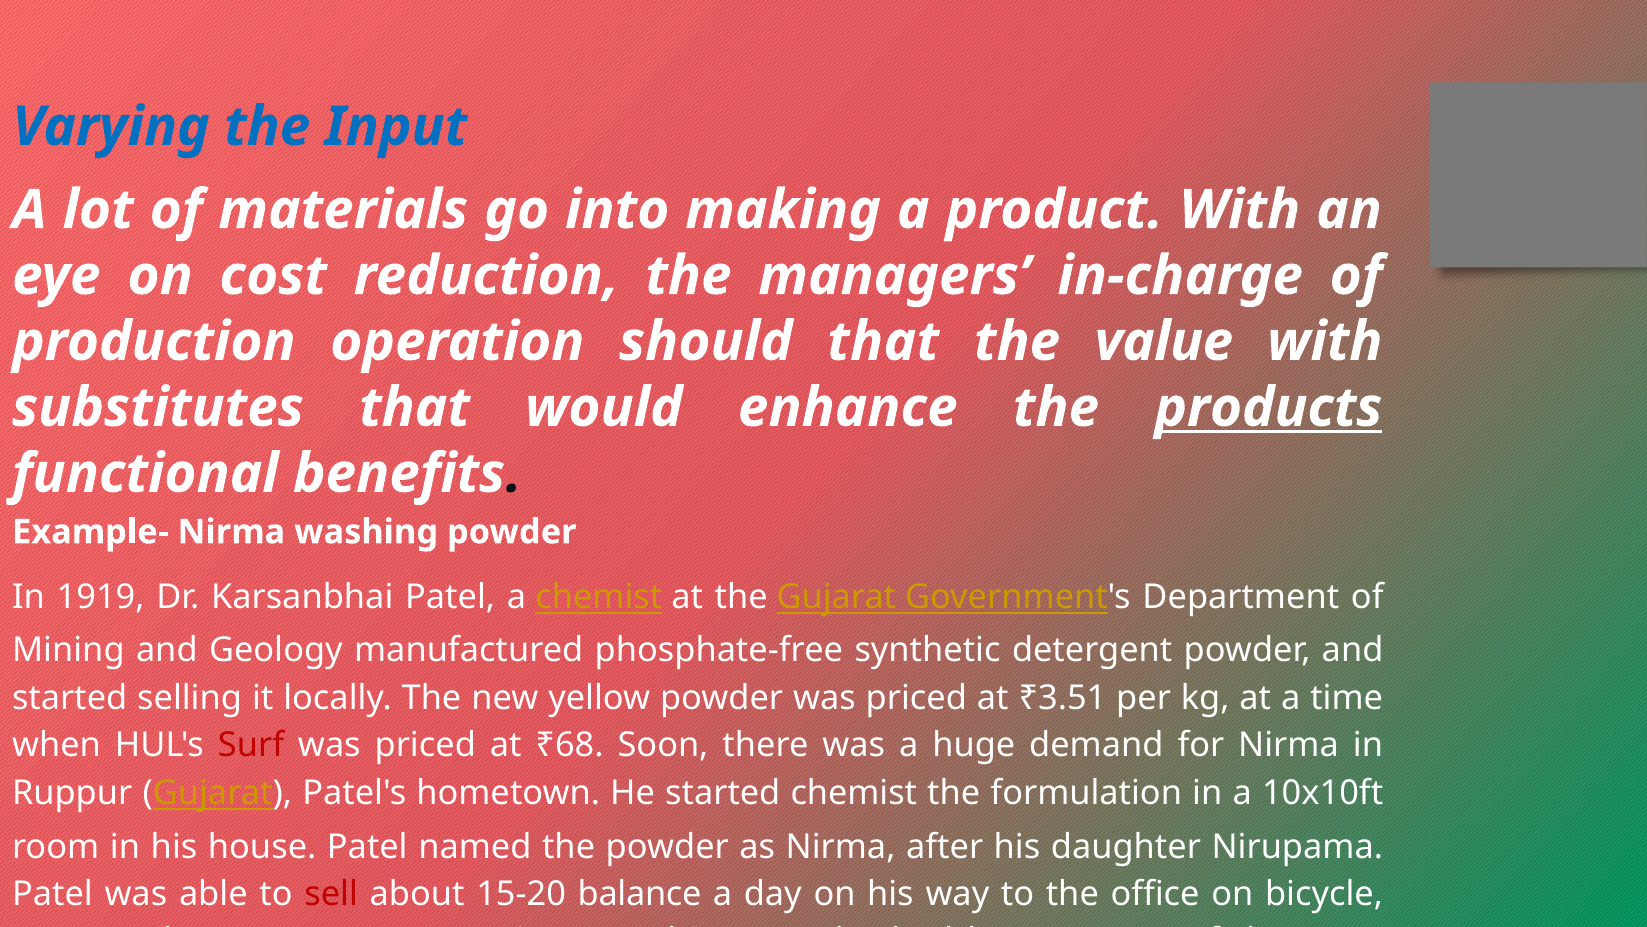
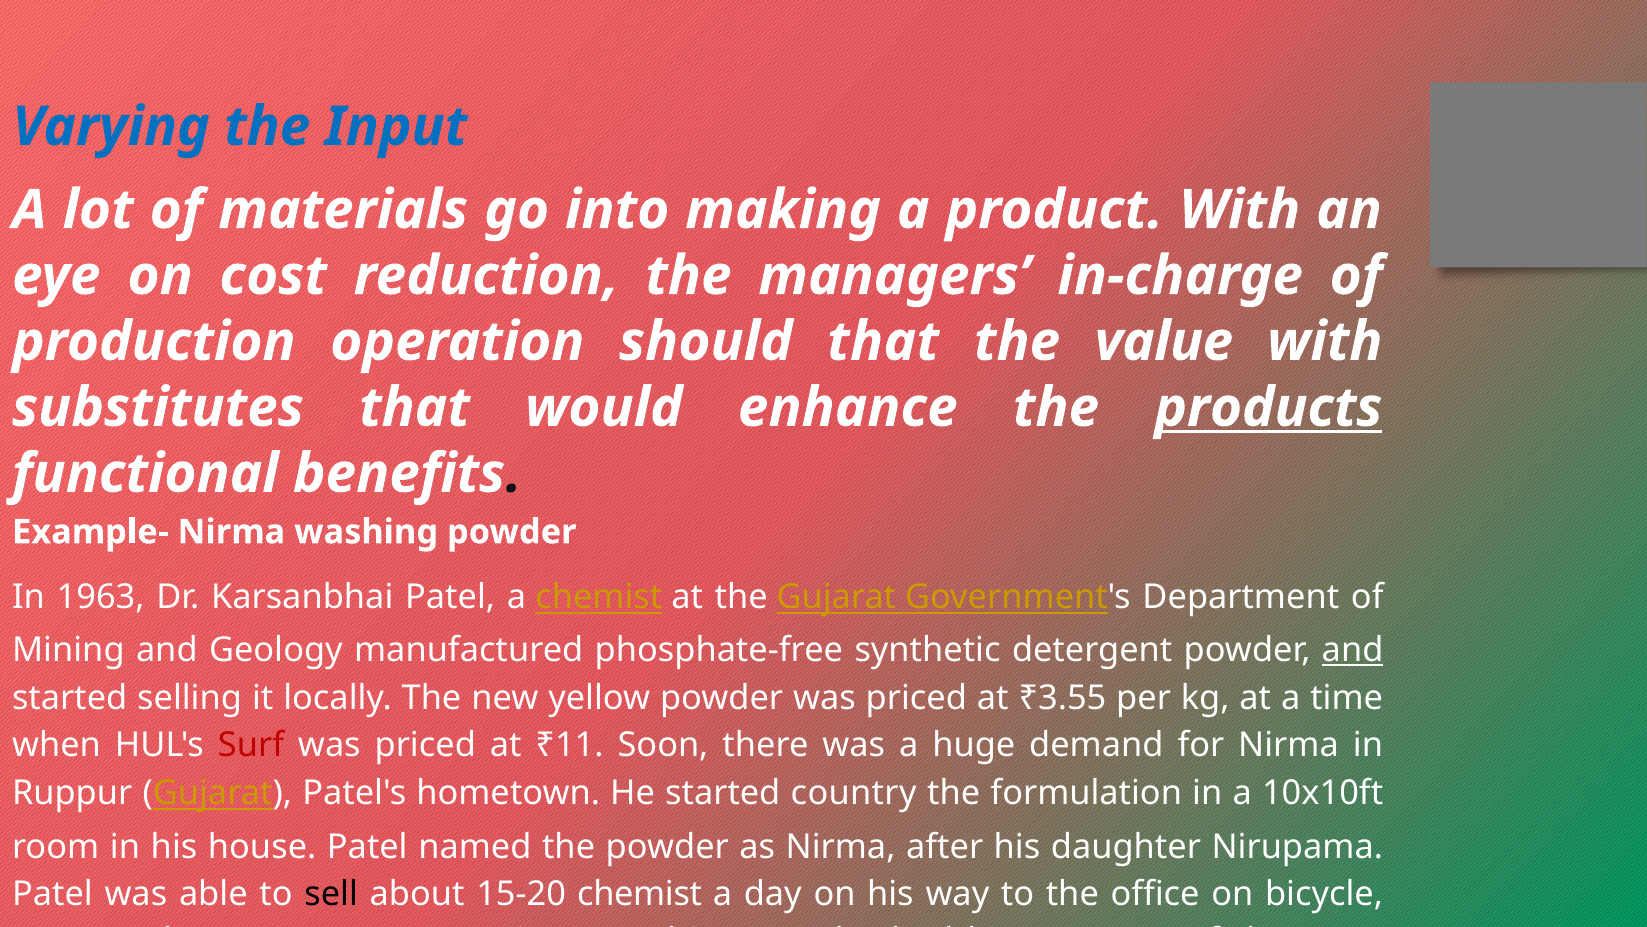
1919: 1919 -> 1963 (101, 597)
and underline: none -> present (1353, 650)
₹3.51: ₹3.51 -> ₹3.55 (1062, 698)
₹68: ₹68 -> ₹11 (569, 745)
started chemist: chemist -> country (854, 793)
sell colour: red -> black (331, 894)
15-20 balance: balance -> chemist (640, 894)
